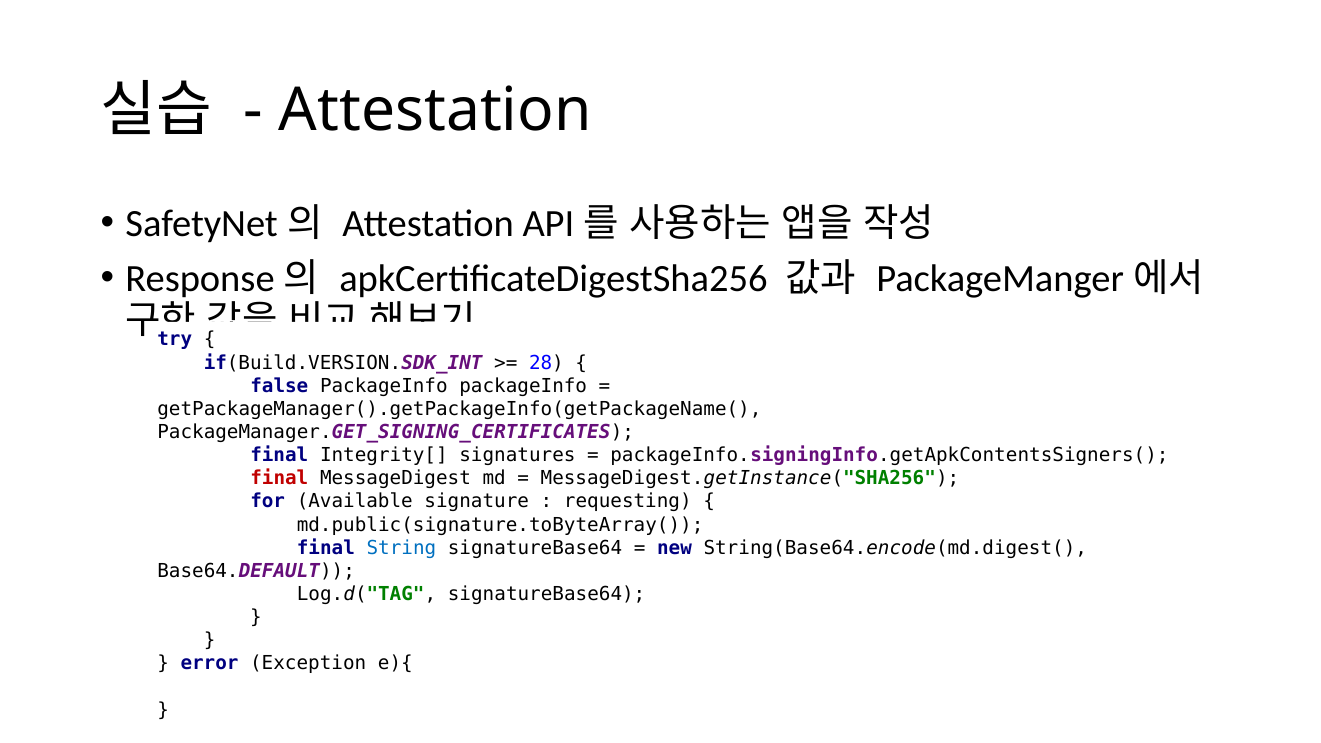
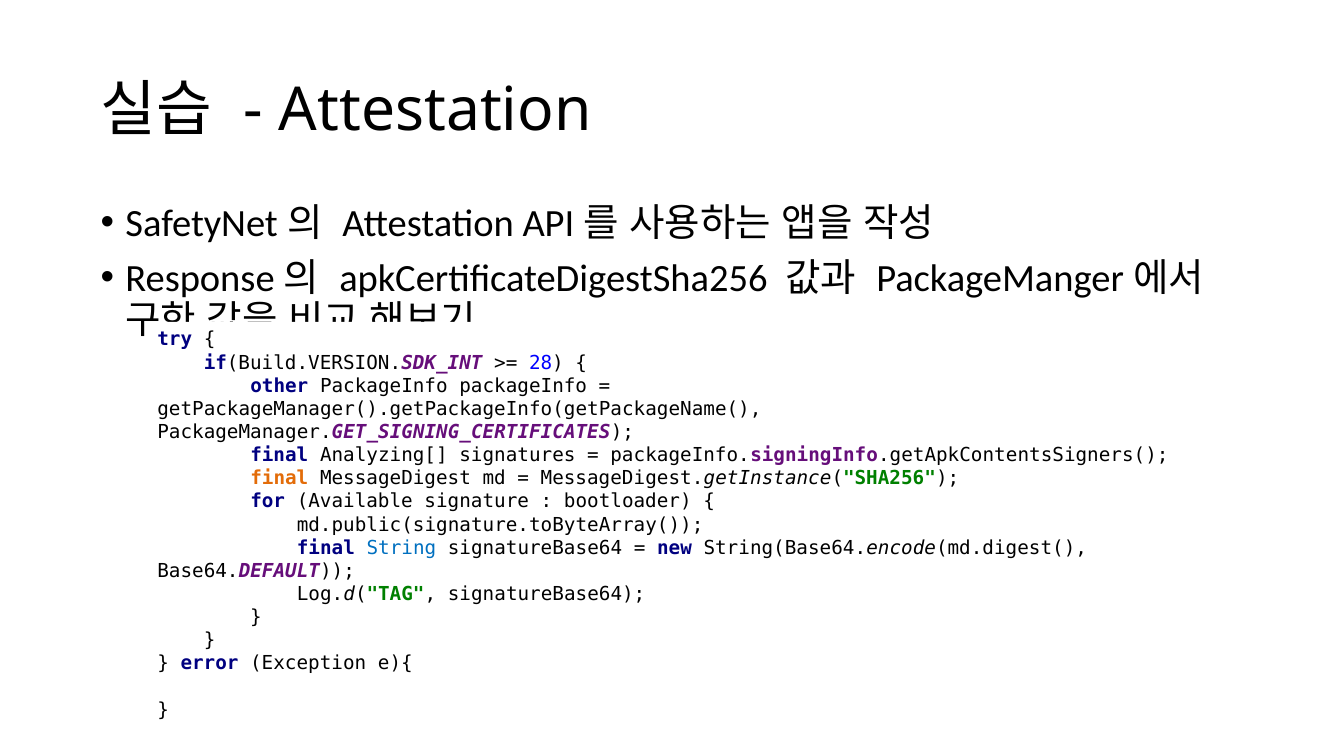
false: false -> other (279, 386)
Integrity[: Integrity[ -> Analyzing[ (384, 455)
final colour: red -> orange (279, 478)
requesting: requesting -> bootloader (628, 502)
